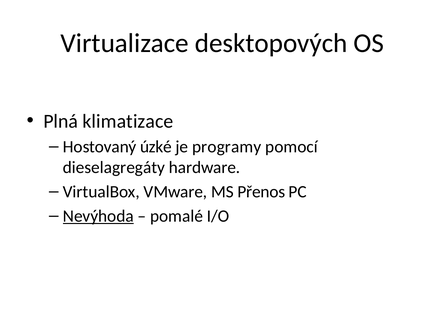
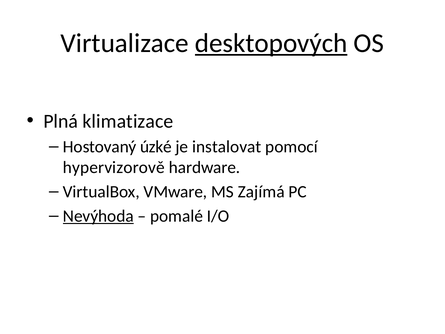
desktopových underline: none -> present (271, 43)
programy: programy -> instalovat (227, 147)
dieselagregáty: dieselagregáty -> hypervizorově (114, 167)
Přenos: Přenos -> Zajímá (261, 192)
